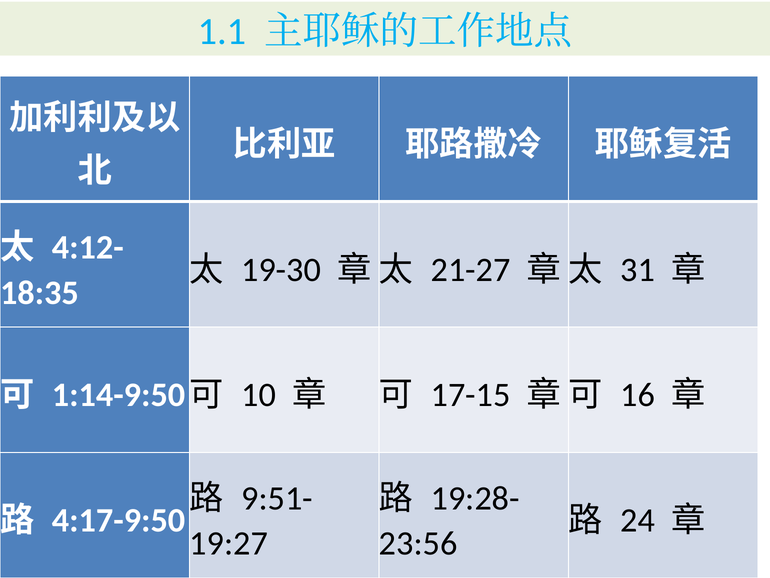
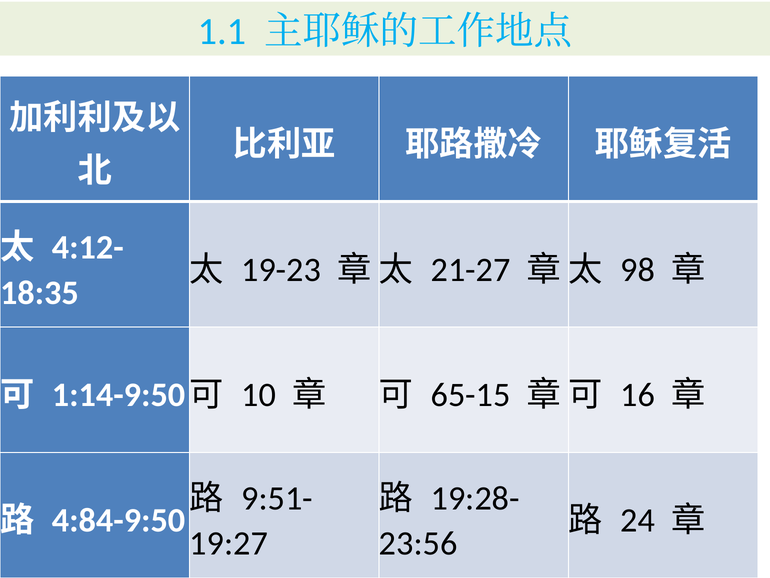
19-30: 19-30 -> 19-23 (281, 270)
31: 31 -> 98 (638, 270)
17-15: 17-15 -> 65-15 (471, 395)
4:17-9:50: 4:17-9:50 -> 4:84-9:50 (119, 520)
